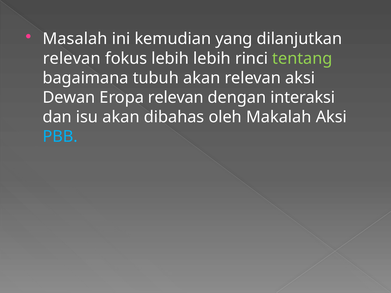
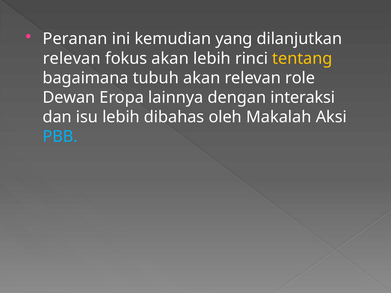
Masalah: Masalah -> Peranan (75, 39)
fokus lebih: lebih -> akan (170, 58)
tentang colour: light green -> yellow (302, 58)
relevan aksi: aksi -> role (300, 78)
Eropa relevan: relevan -> lainnya (176, 98)
isu akan: akan -> lebih (121, 117)
